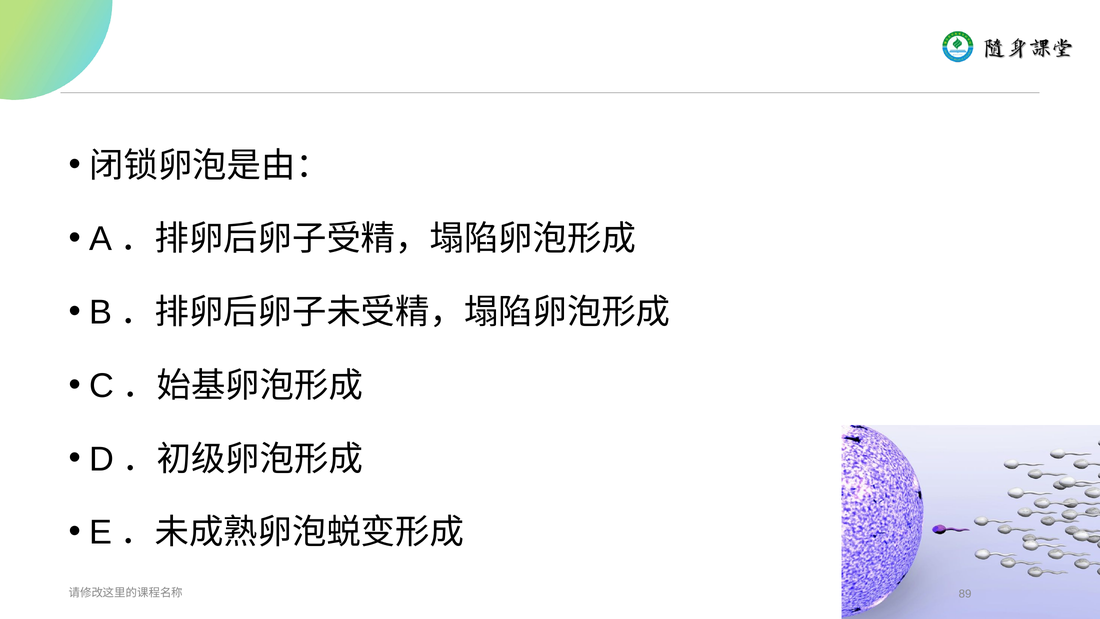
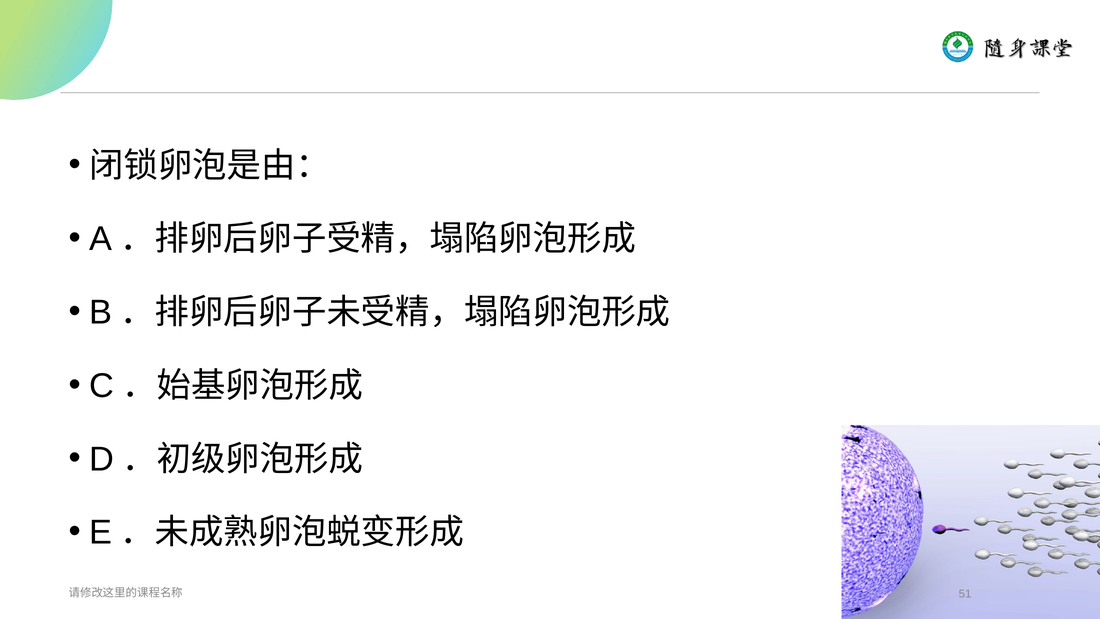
89: 89 -> 51 (965, 594)
